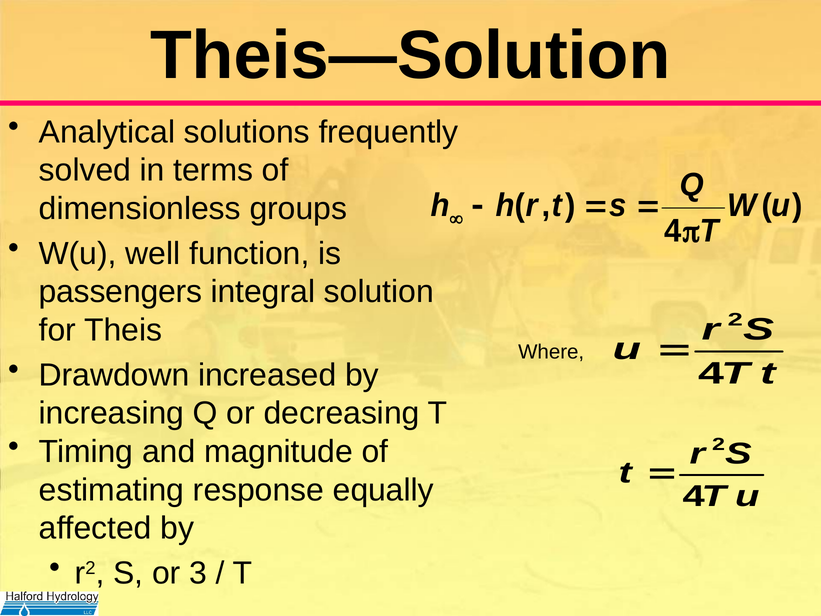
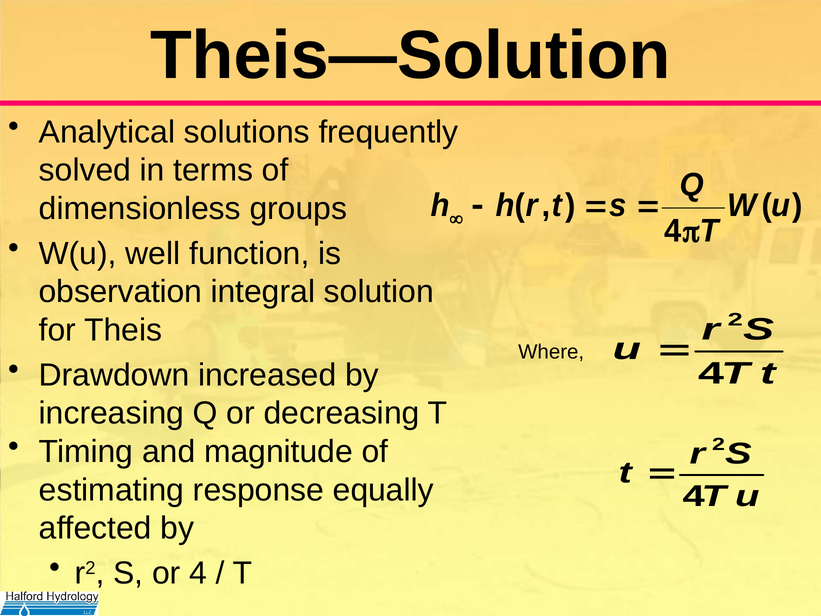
passengers: passengers -> observation (120, 292)
or 3: 3 -> 4 (198, 573)
